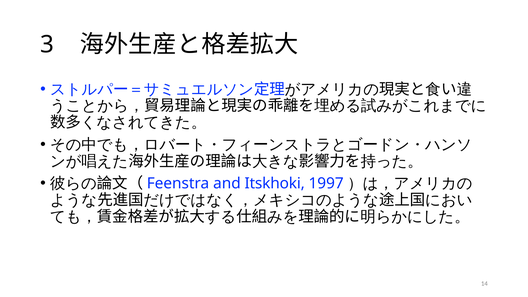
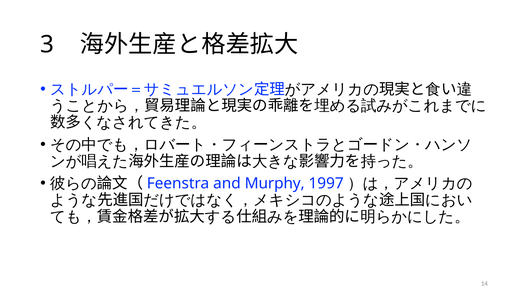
Itskhoki: Itskhoki -> Murphy (275, 183)
